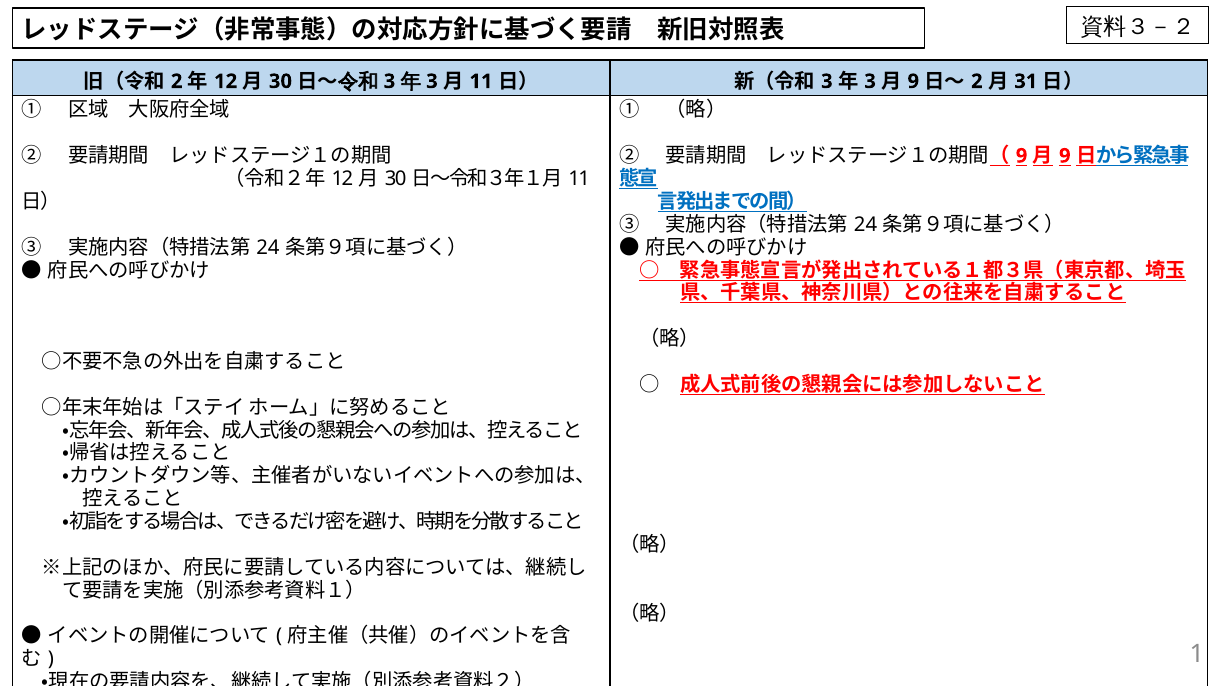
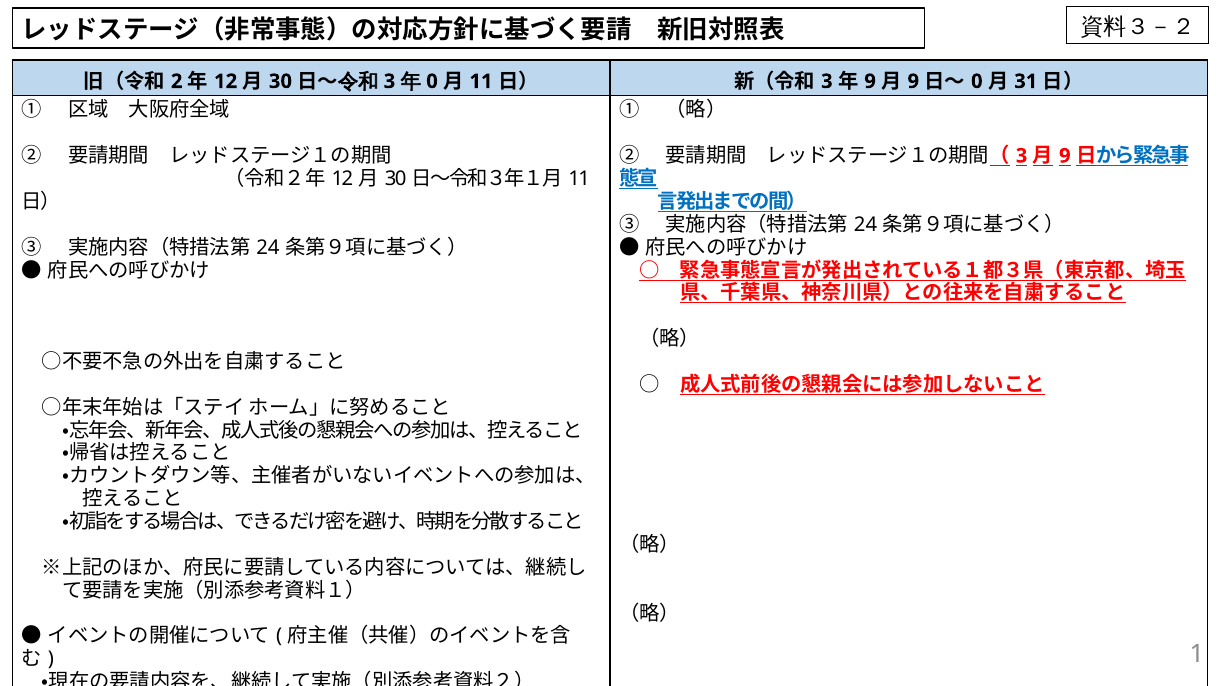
3: 3 -> 0 (432, 81)
3: 3 -> 9 (870, 81)
2: 2 -> 0 (977, 81)
9: 9 -> 3 (1022, 156)
